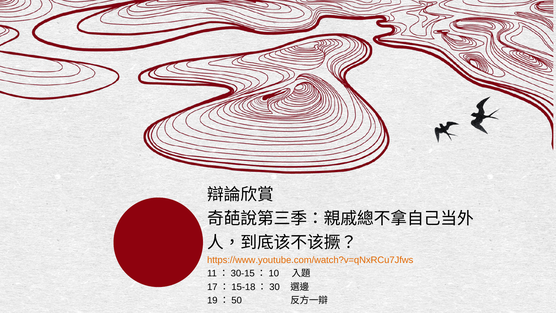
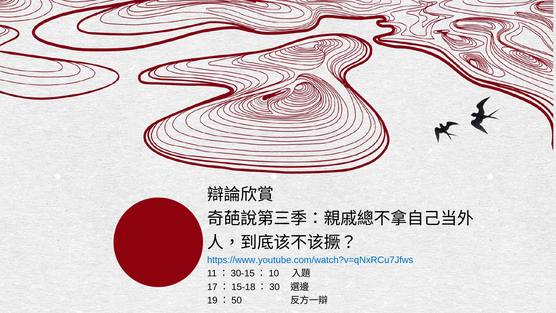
https://www.youtube.com/watch?v=qNxRCu7Jfws colour: orange -> blue (310, 260)
